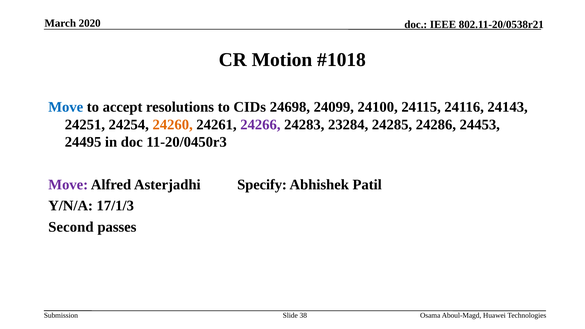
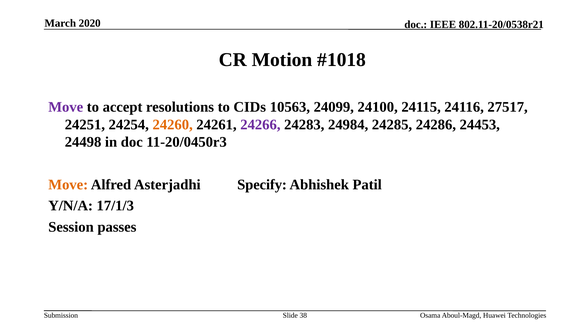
Move colour: blue -> purple (66, 107)
24698: 24698 -> 10563 (290, 107)
24143: 24143 -> 27517 (508, 107)
23284: 23284 -> 24984 (348, 125)
24495: 24495 -> 24498 (83, 142)
Move colour: purple -> orange (68, 185)
Second: Second -> Session (71, 227)
